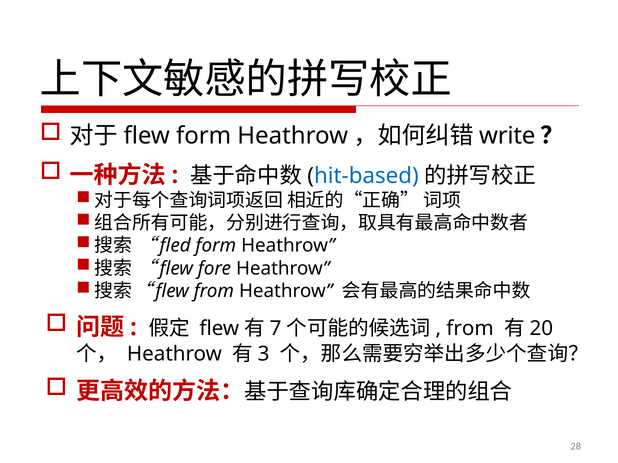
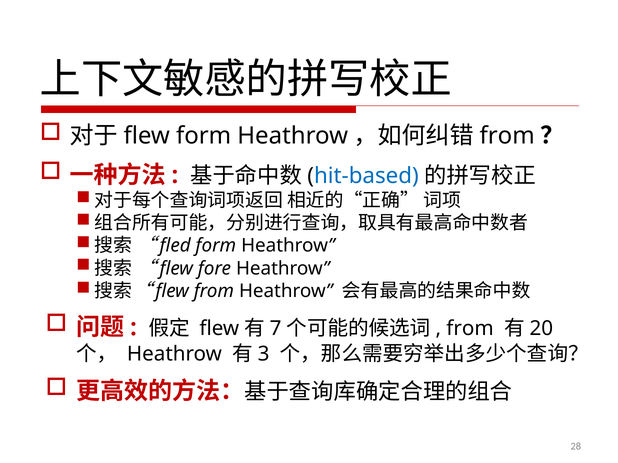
write: write -> from (507, 136)
